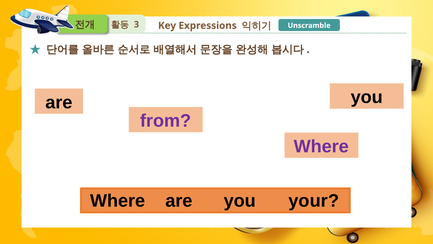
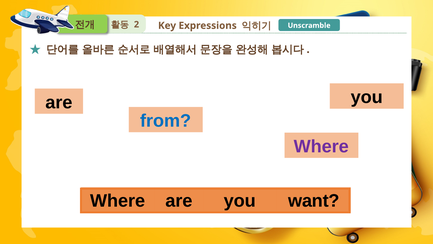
3: 3 -> 2 (136, 24)
from colour: purple -> blue (166, 121)
your: your -> want (314, 201)
